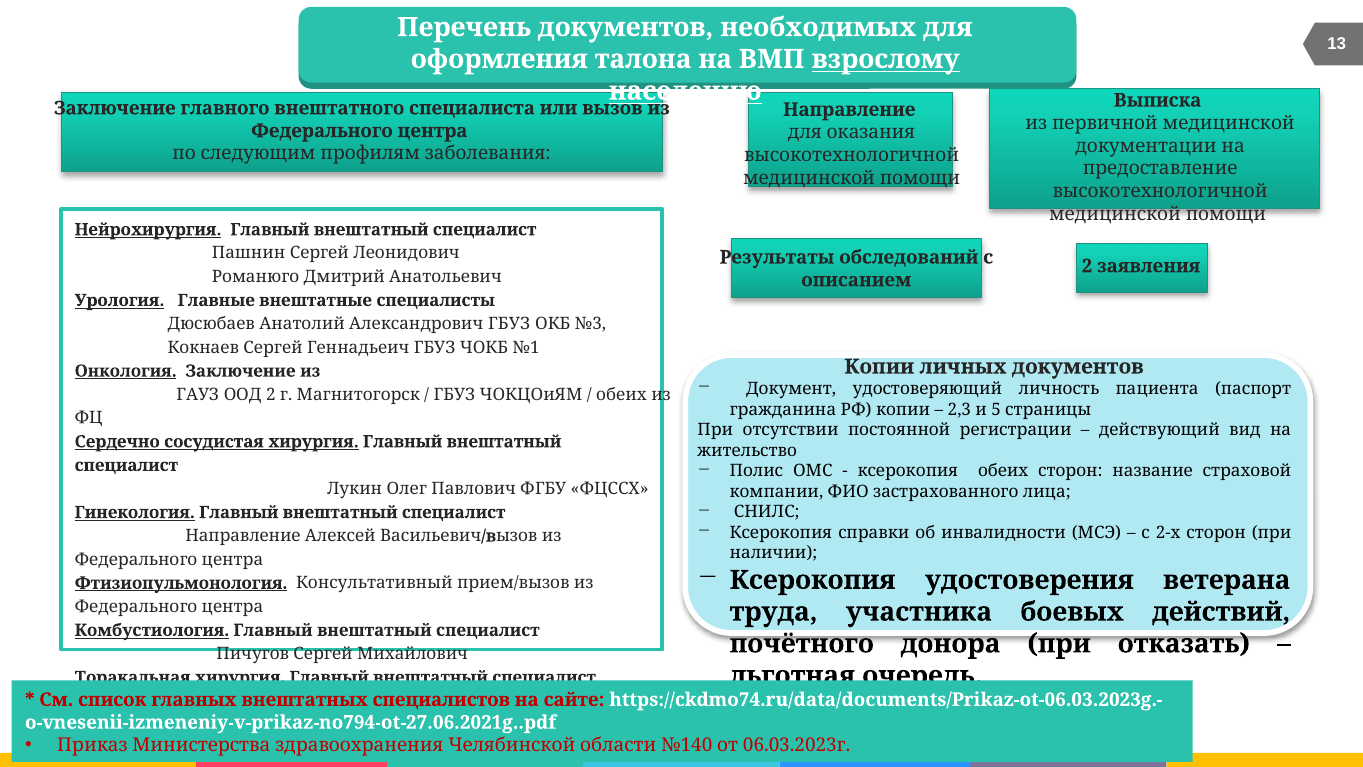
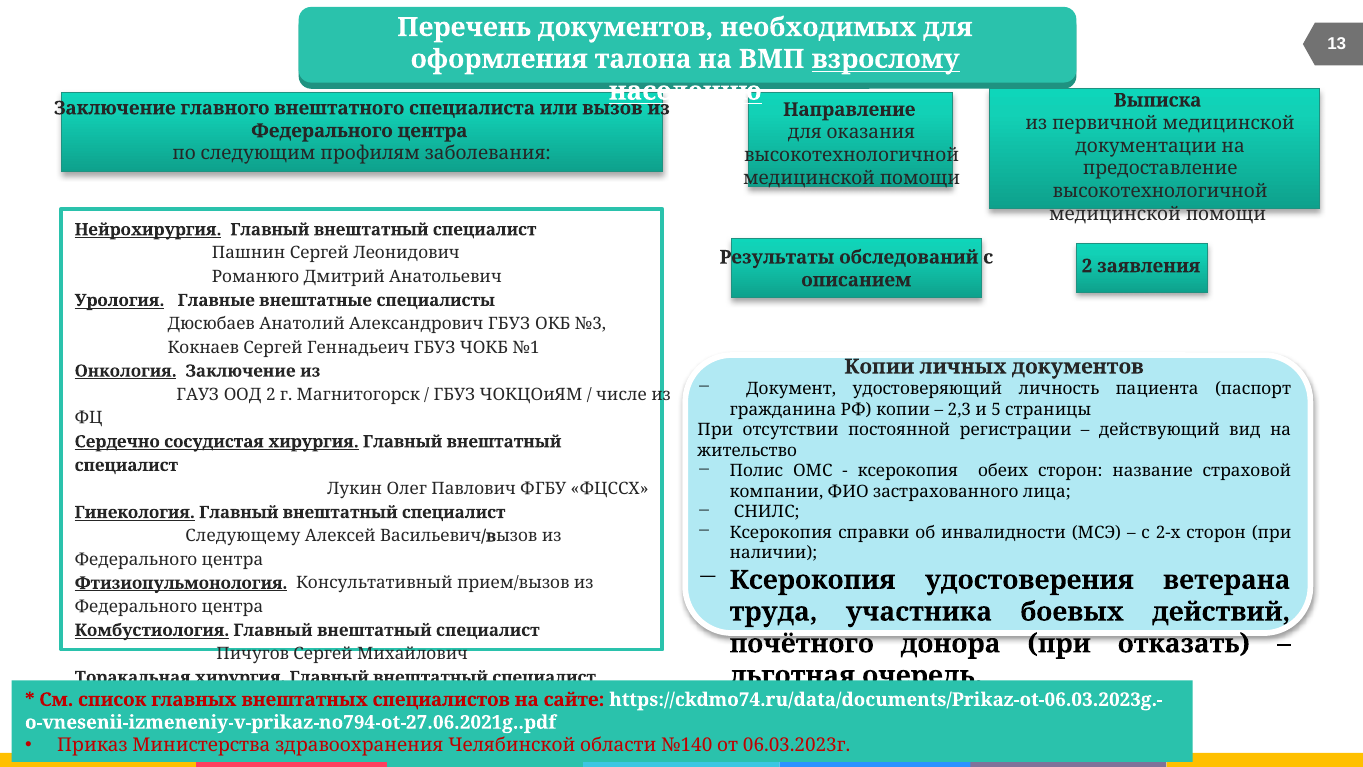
обеих: обеих -> числе (621, 394)
Направление: Направление -> Следующему (243, 536)
